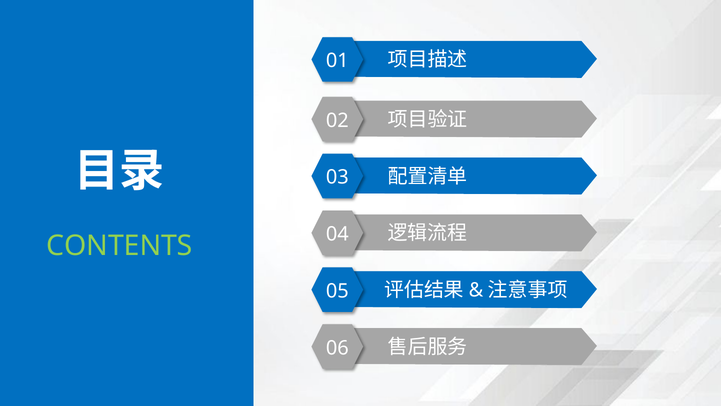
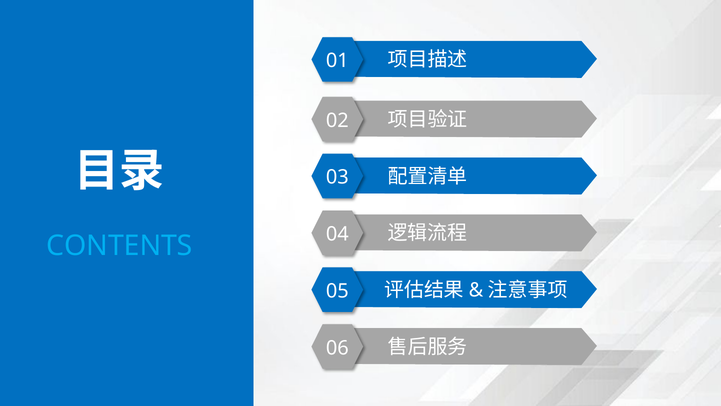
CONTENTS colour: light green -> light blue (119, 245)
